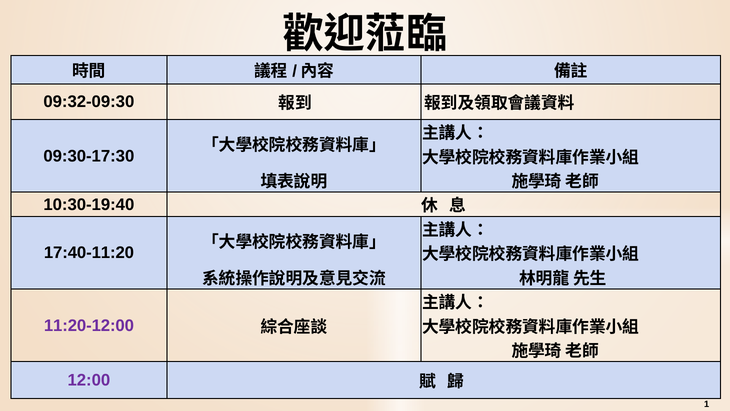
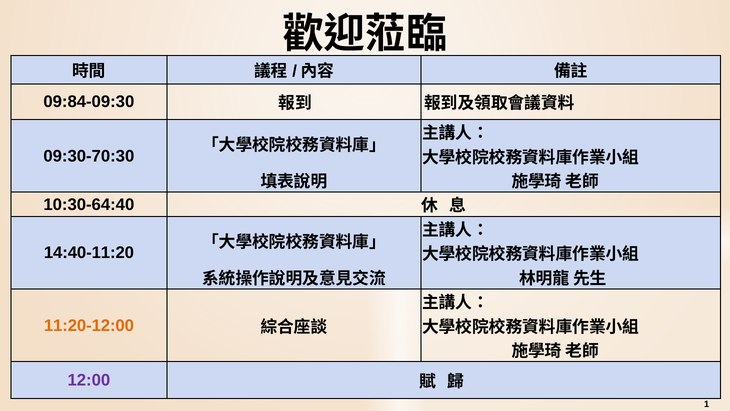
09:32-09:30: 09:32-09:30 -> 09:84-09:30 (89, 102)
09:30-17:30: 09:30-17:30 -> 09:30-70:30 (89, 156)
10:30-19:40: 10:30-19:40 -> 10:30-64:40 (89, 204)
17:40-11:20: 17:40-11:20 -> 14:40-11:20 (89, 253)
11:20-12:00 colour: purple -> orange (89, 325)
